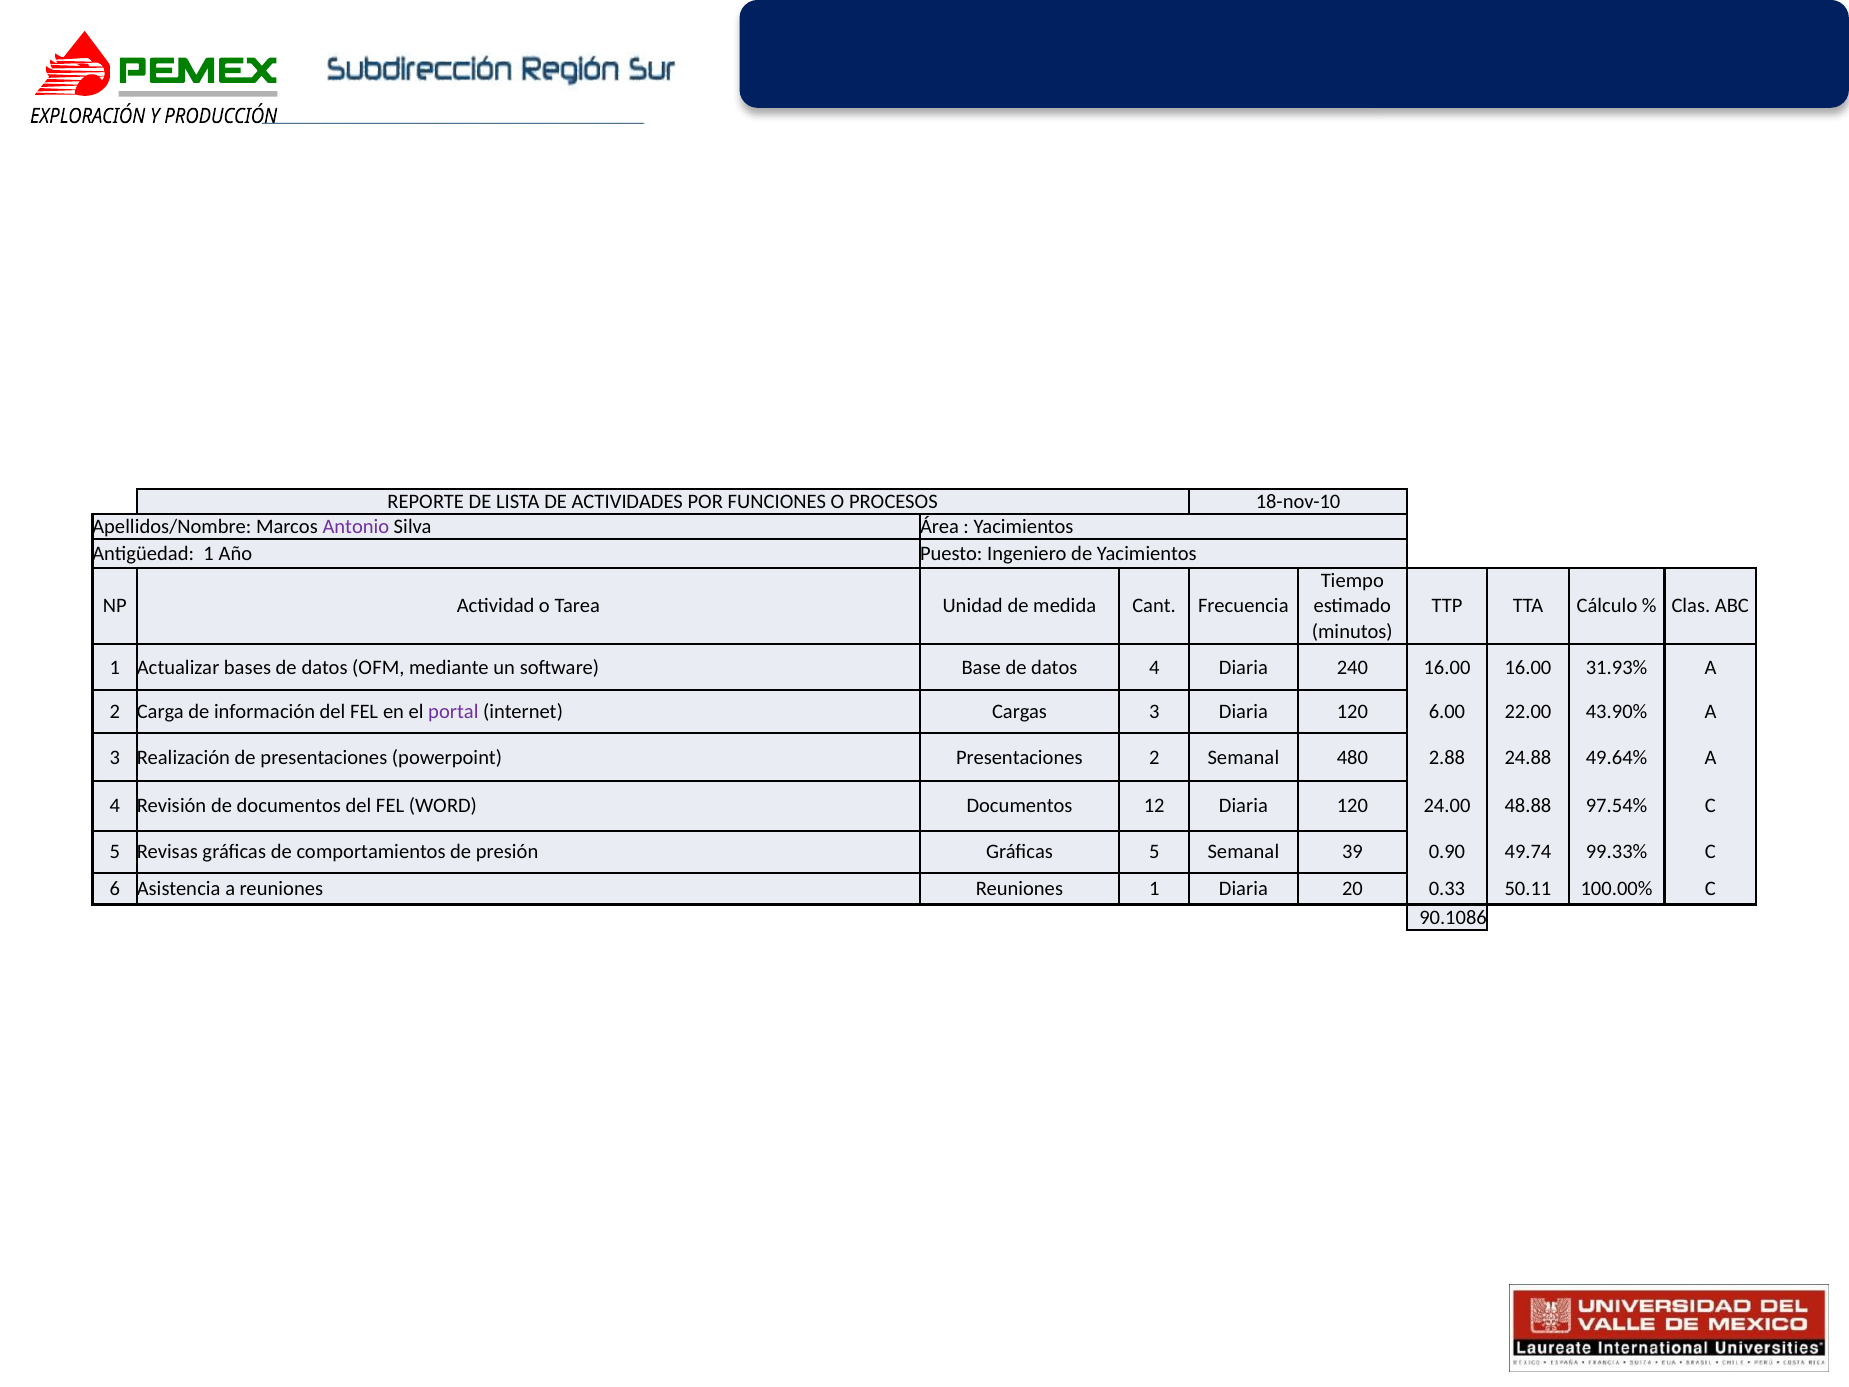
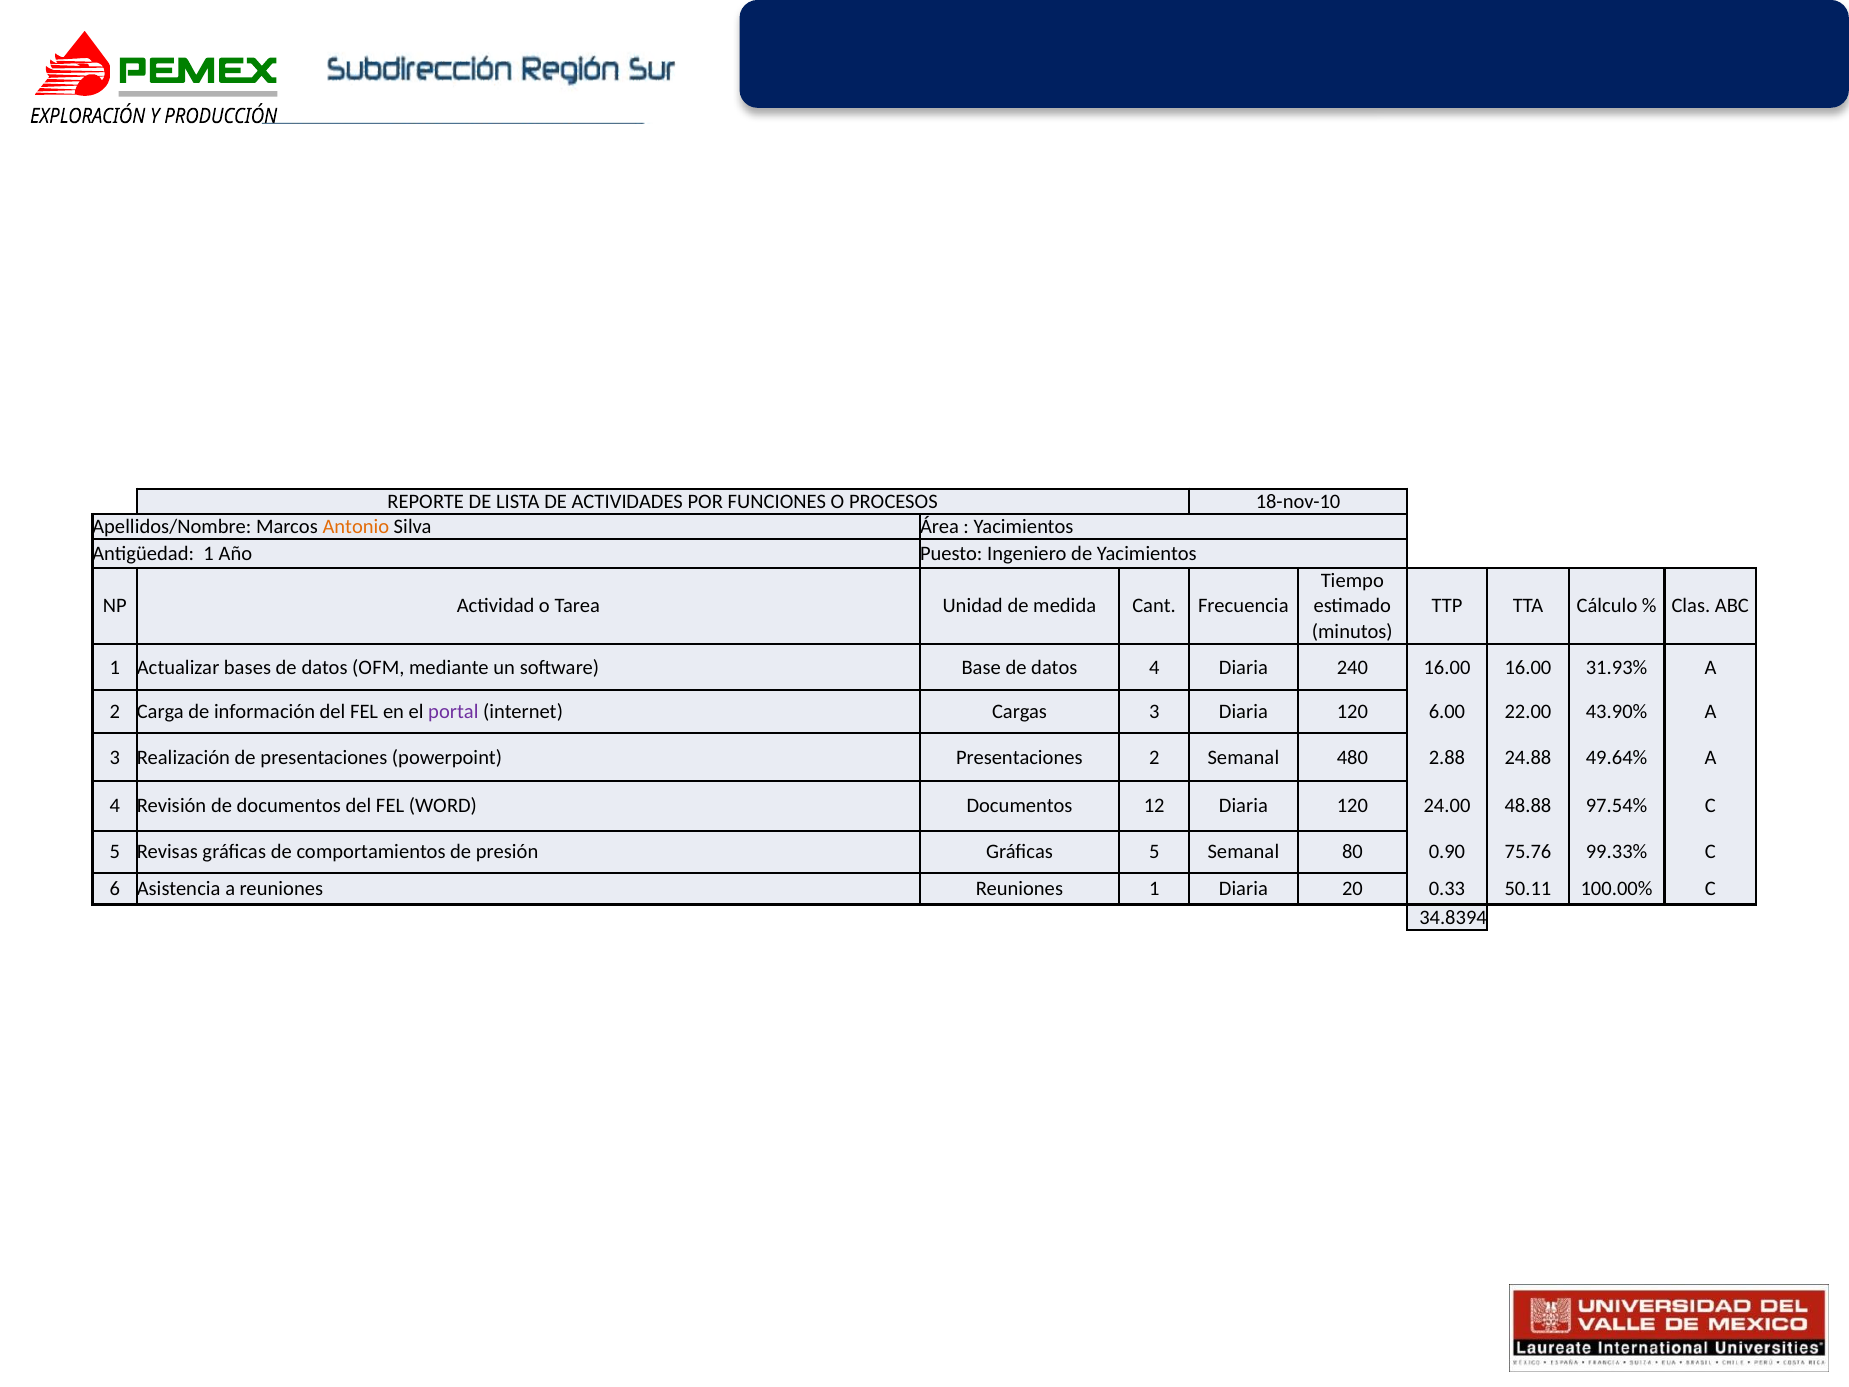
Antonio colour: purple -> orange (356, 527)
39: 39 -> 80 (1352, 852)
49.74: 49.74 -> 75.76 (1528, 852)
90.1086: 90.1086 -> 34.8394 (1453, 917)
